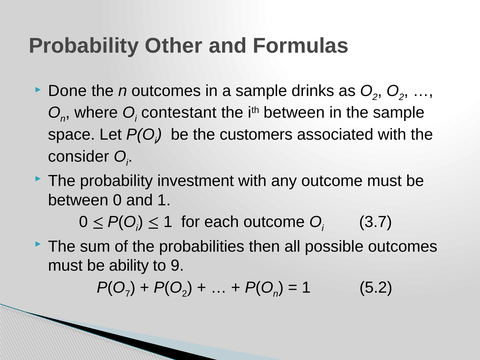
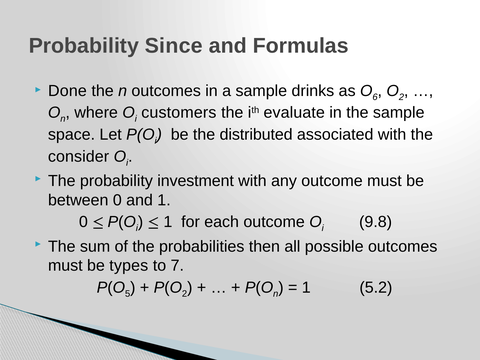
Other: Other -> Since (174, 46)
2: 2 -> 6 (375, 97)
contestant: contestant -> customers (179, 113)
ith between: between -> evaluate (294, 113)
customers: customers -> distributed (256, 135)
3.7: 3.7 -> 9.8 (376, 222)
ability: ability -> types (129, 266)
9: 9 -> 7 (177, 266)
7: 7 -> 5 (128, 294)
